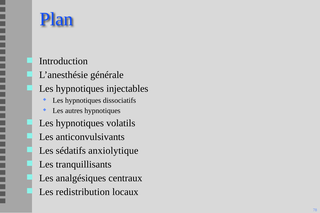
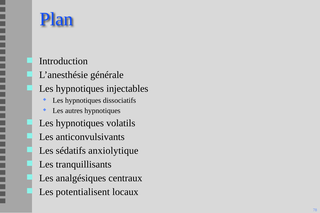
redistribution: redistribution -> potentialisent (83, 192)
